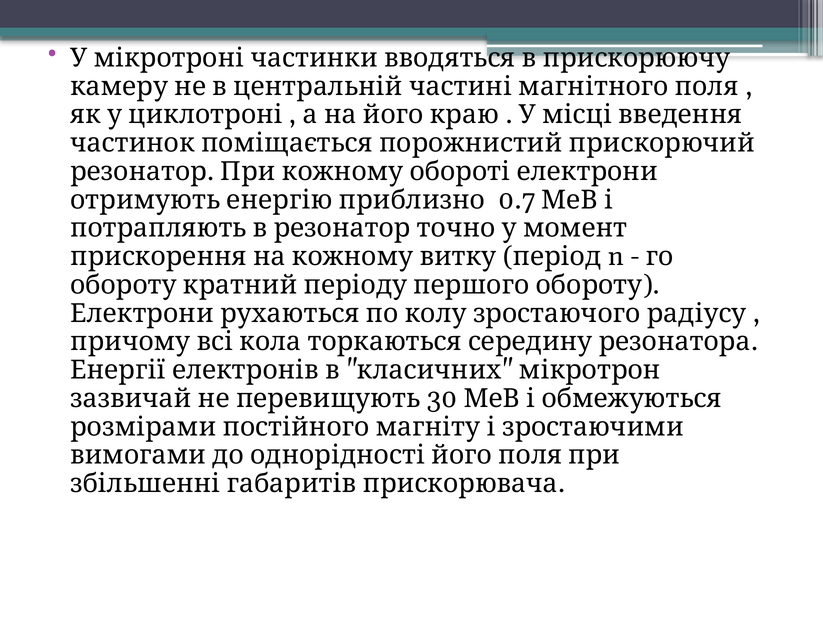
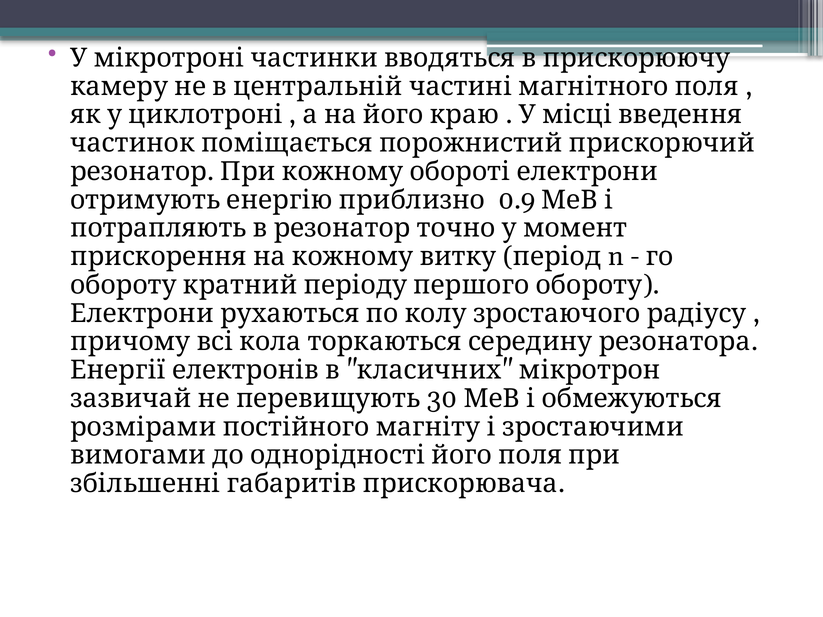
0.7: 0.7 -> 0.9 (517, 200)
